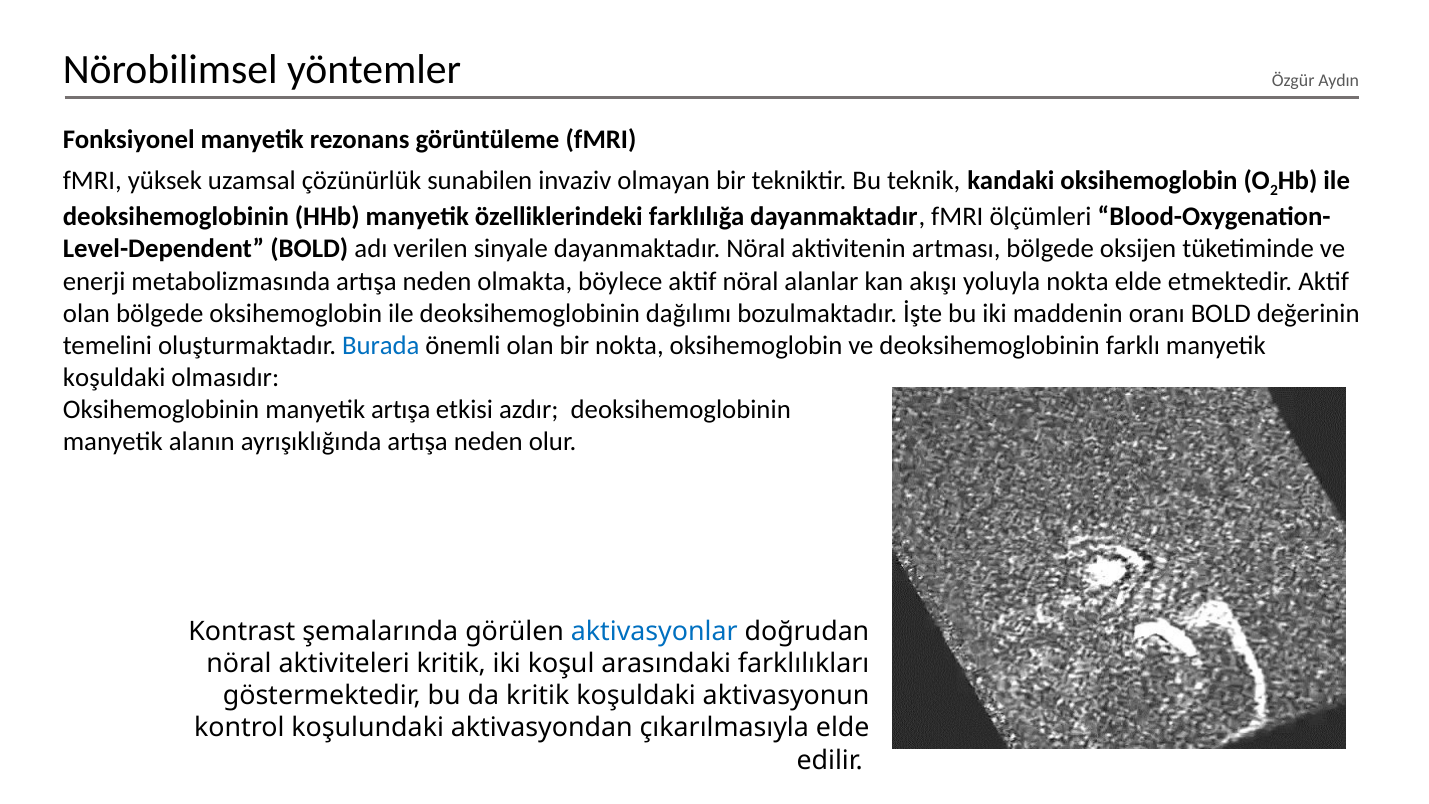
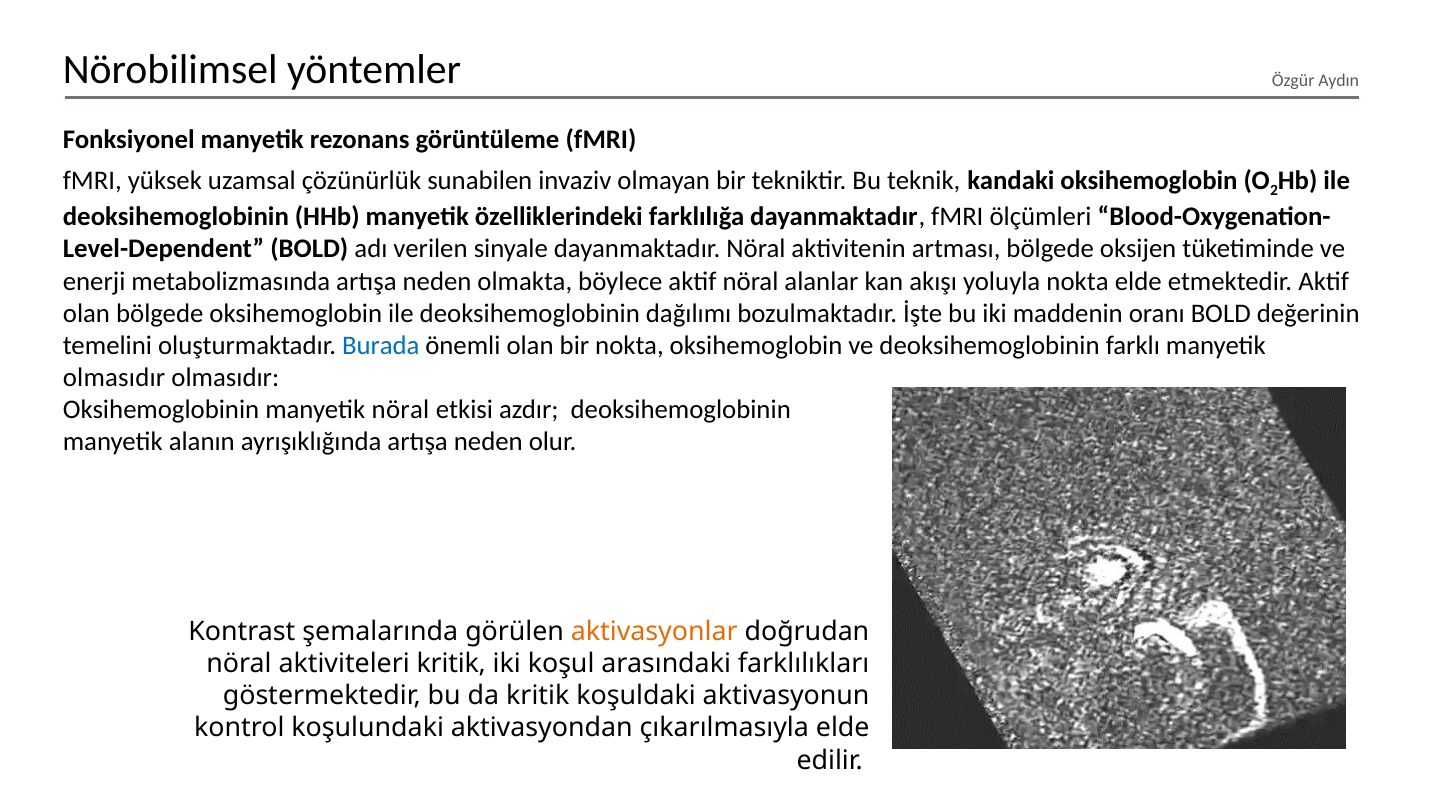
koşuldaki: koşuldaki -> olmasıdır (114, 378)
manyetik artışa: artışa -> nöral (400, 410)
aktivasyonlar colour: blue -> orange (654, 631)
